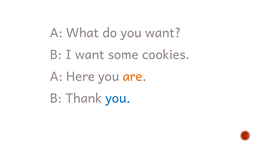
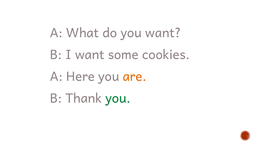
you colour: blue -> green (118, 99)
